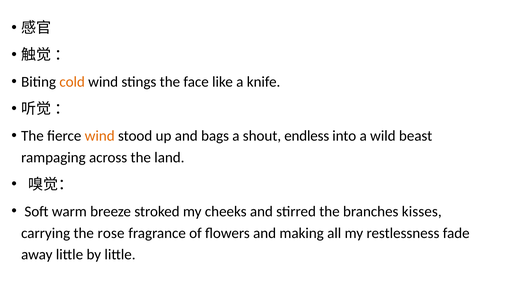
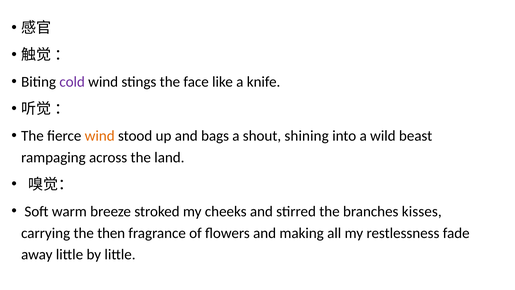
cold colour: orange -> purple (72, 82)
endless: endless -> shining (307, 136)
rose: rose -> then (111, 233)
